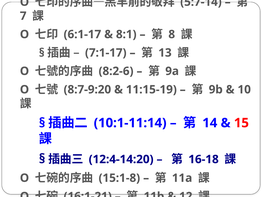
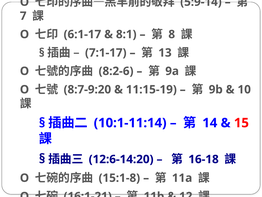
5:7-14: 5:7-14 -> 5:9-14 (201, 2)
12:4-14:20: 12:4-14:20 -> 12:6-14:20 (121, 159)
